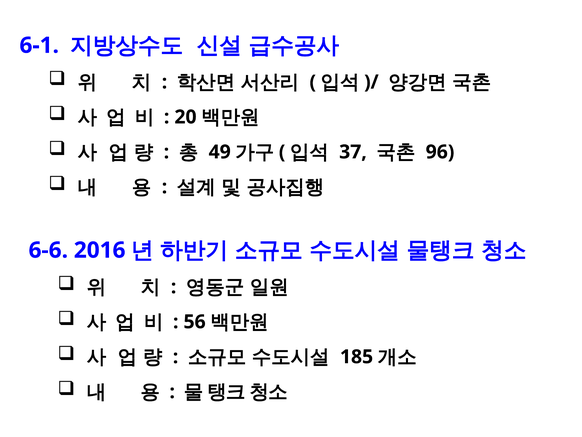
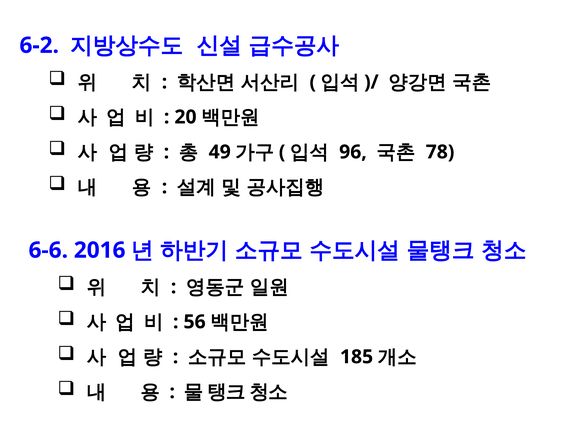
6-1: 6-1 -> 6-2 (39, 45)
37: 37 -> 96 (353, 152)
96: 96 -> 78 (440, 152)
